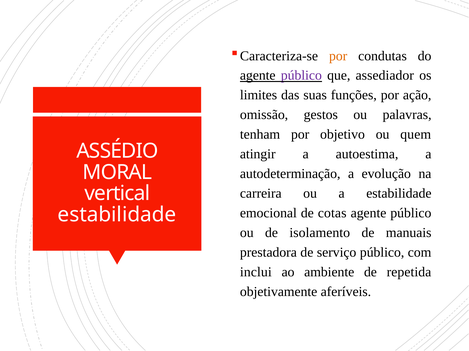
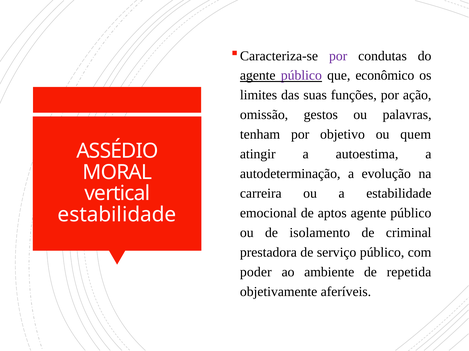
por colour: orange -> purple (338, 56)
assediador: assediador -> econômico (385, 76)
cotas: cotas -> aptos (332, 213)
manuais: manuais -> criminal (409, 233)
inclui: inclui -> poder (256, 272)
